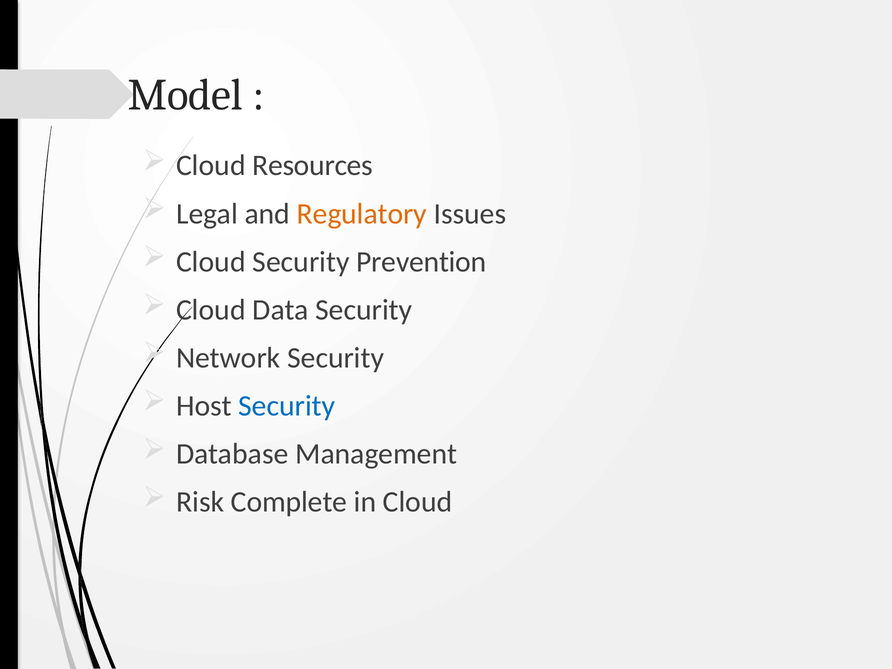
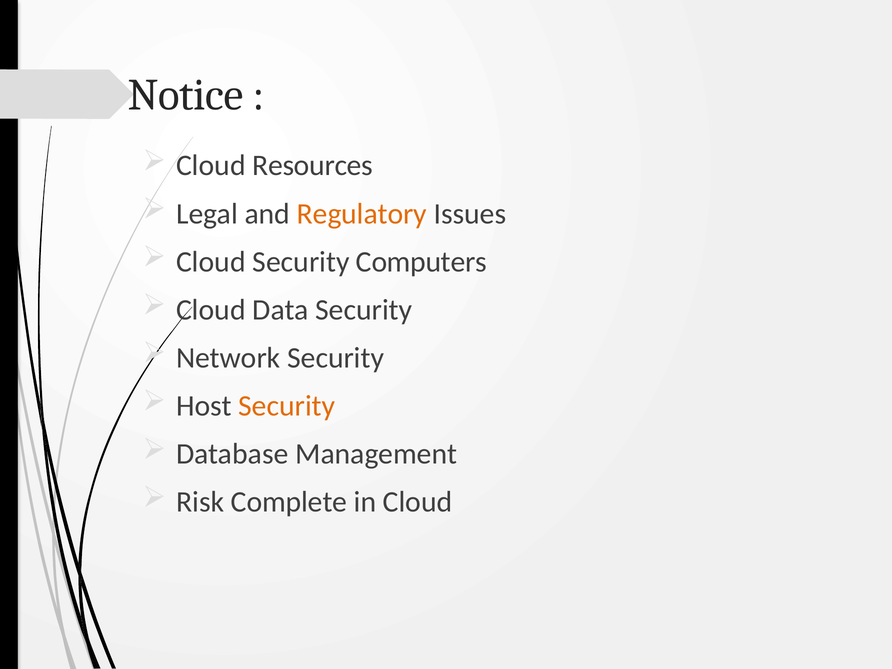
Model: Model -> Notice (186, 95)
Prevention: Prevention -> Computers (421, 262)
Security colour: blue -> orange (287, 406)
